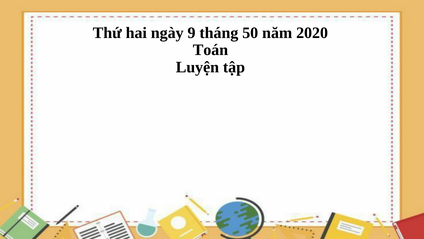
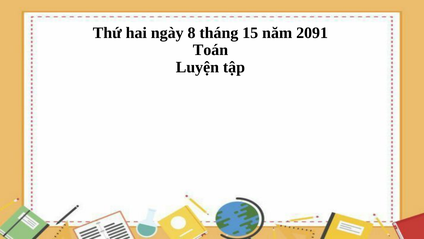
9: 9 -> 8 (192, 33)
50: 50 -> 15 (250, 33)
2020: 2020 -> 2091 (312, 33)
